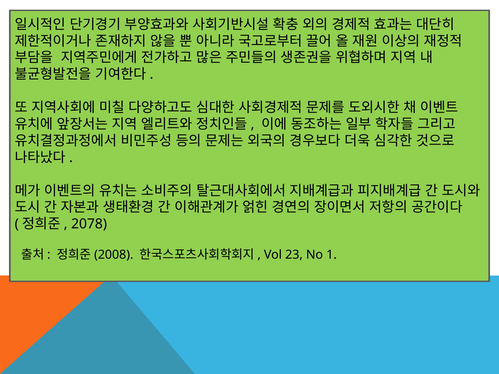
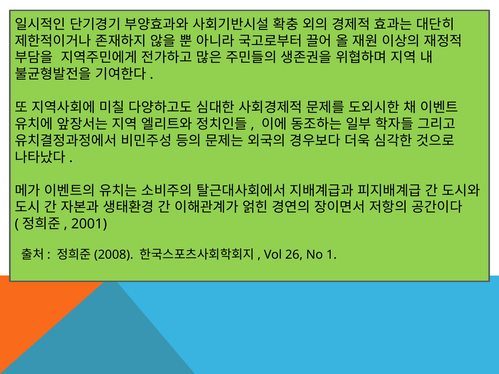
2078: 2078 -> 2001 (89, 224)
23: 23 -> 26 (294, 255)
